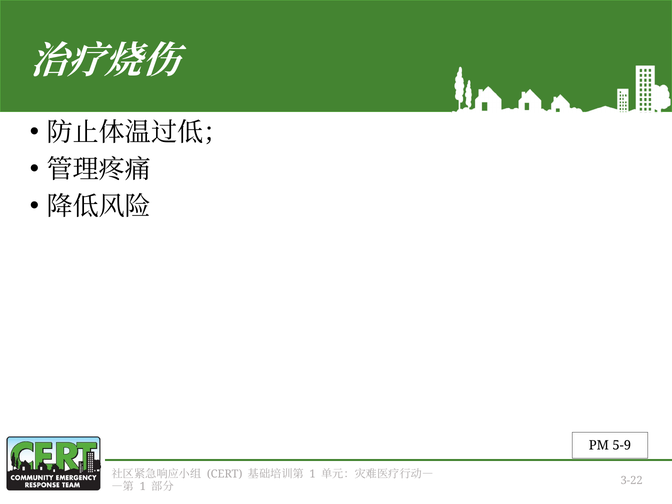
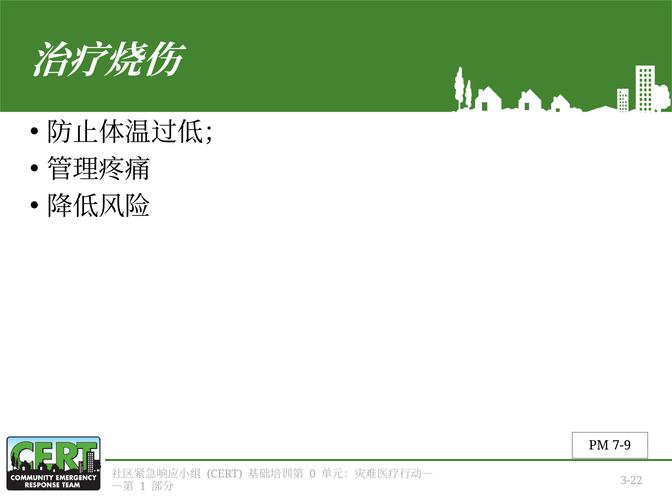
5-9: 5-9 -> 7-9 (622, 445)
1: 1 -> 0 (313, 474)
